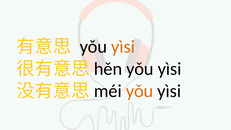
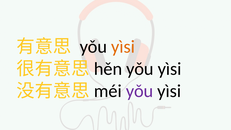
yǒu colour: orange -> purple (140, 91)
